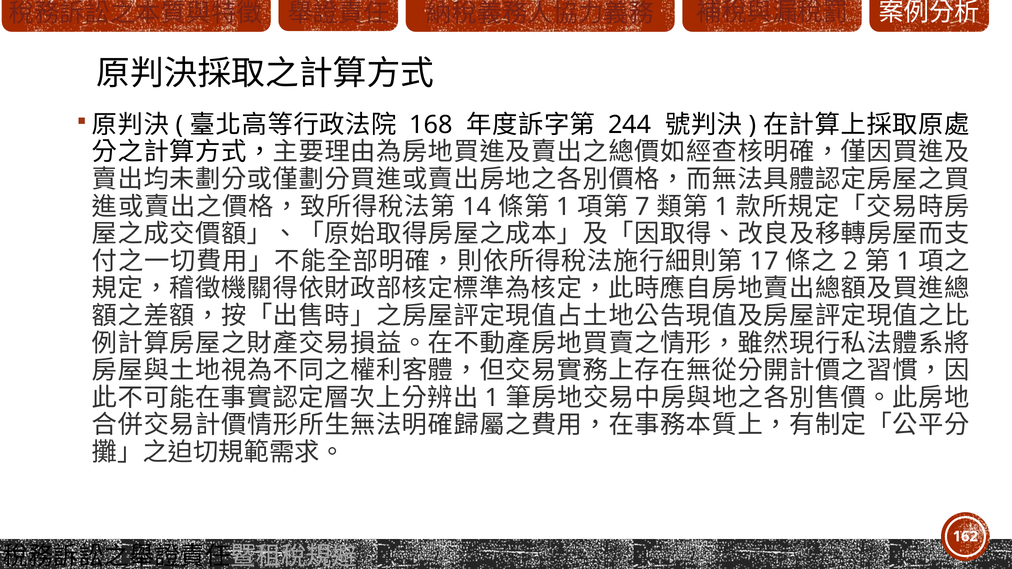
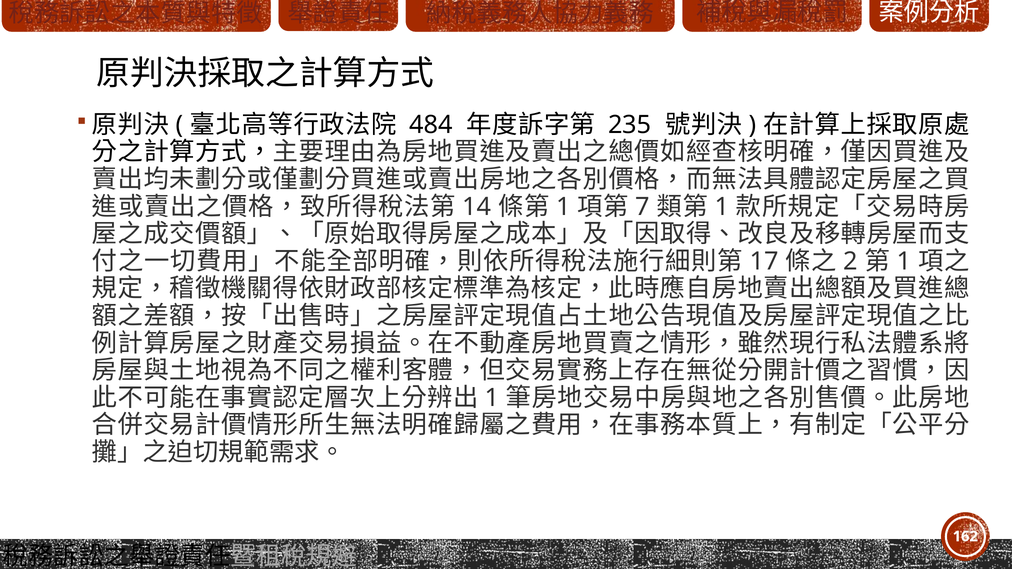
168: 168 -> 484 (431, 125)
244: 244 -> 235 (630, 125)
